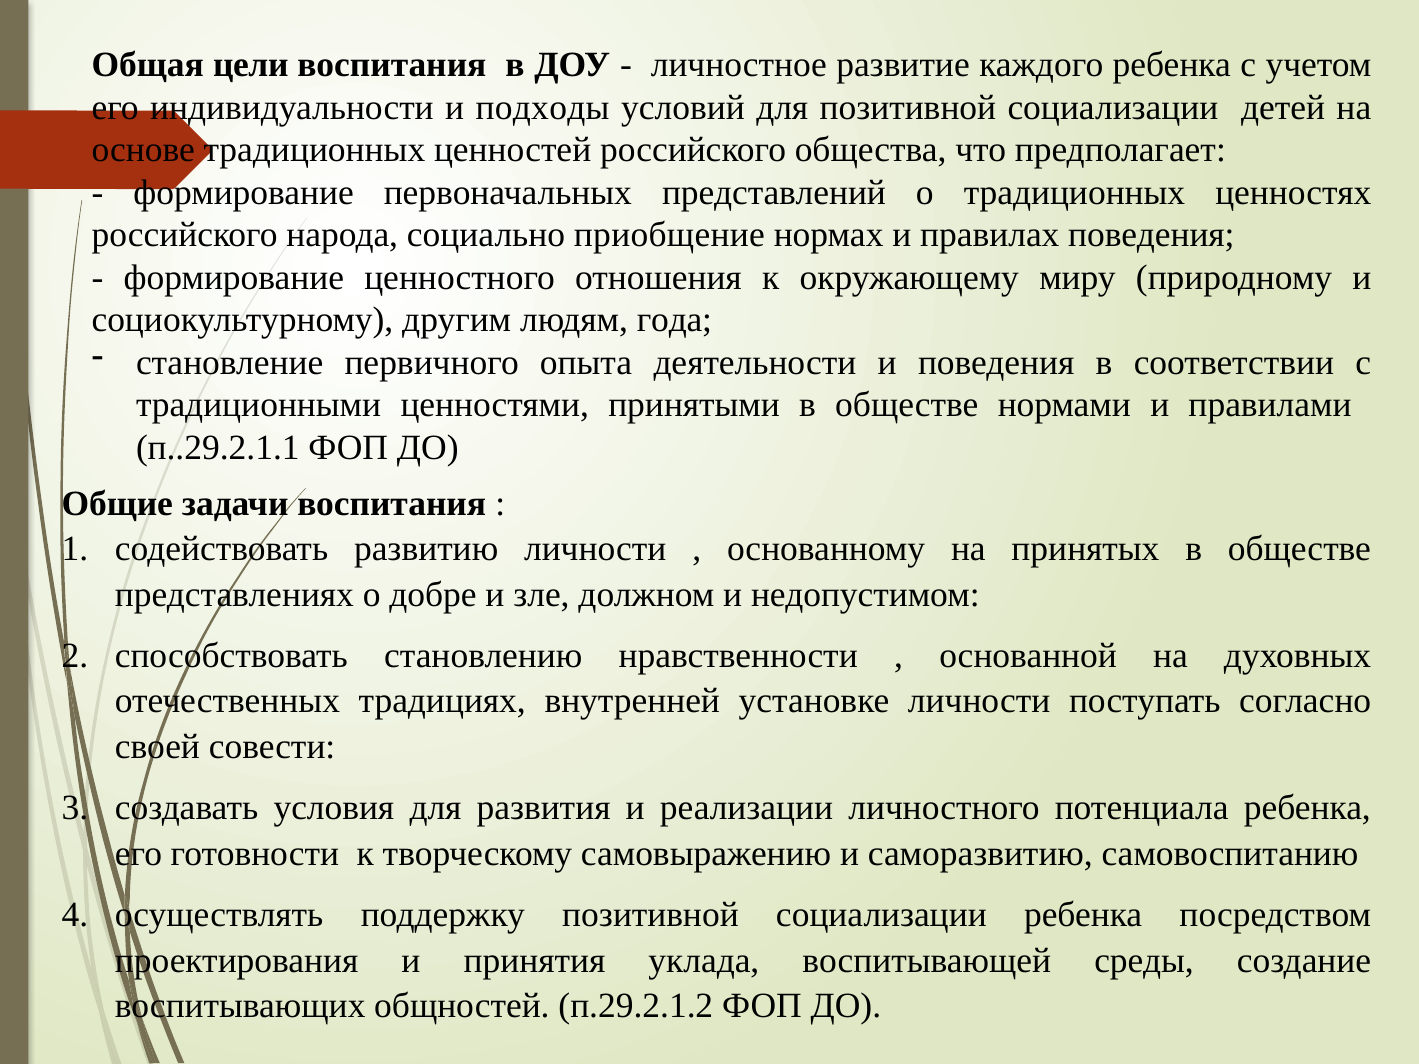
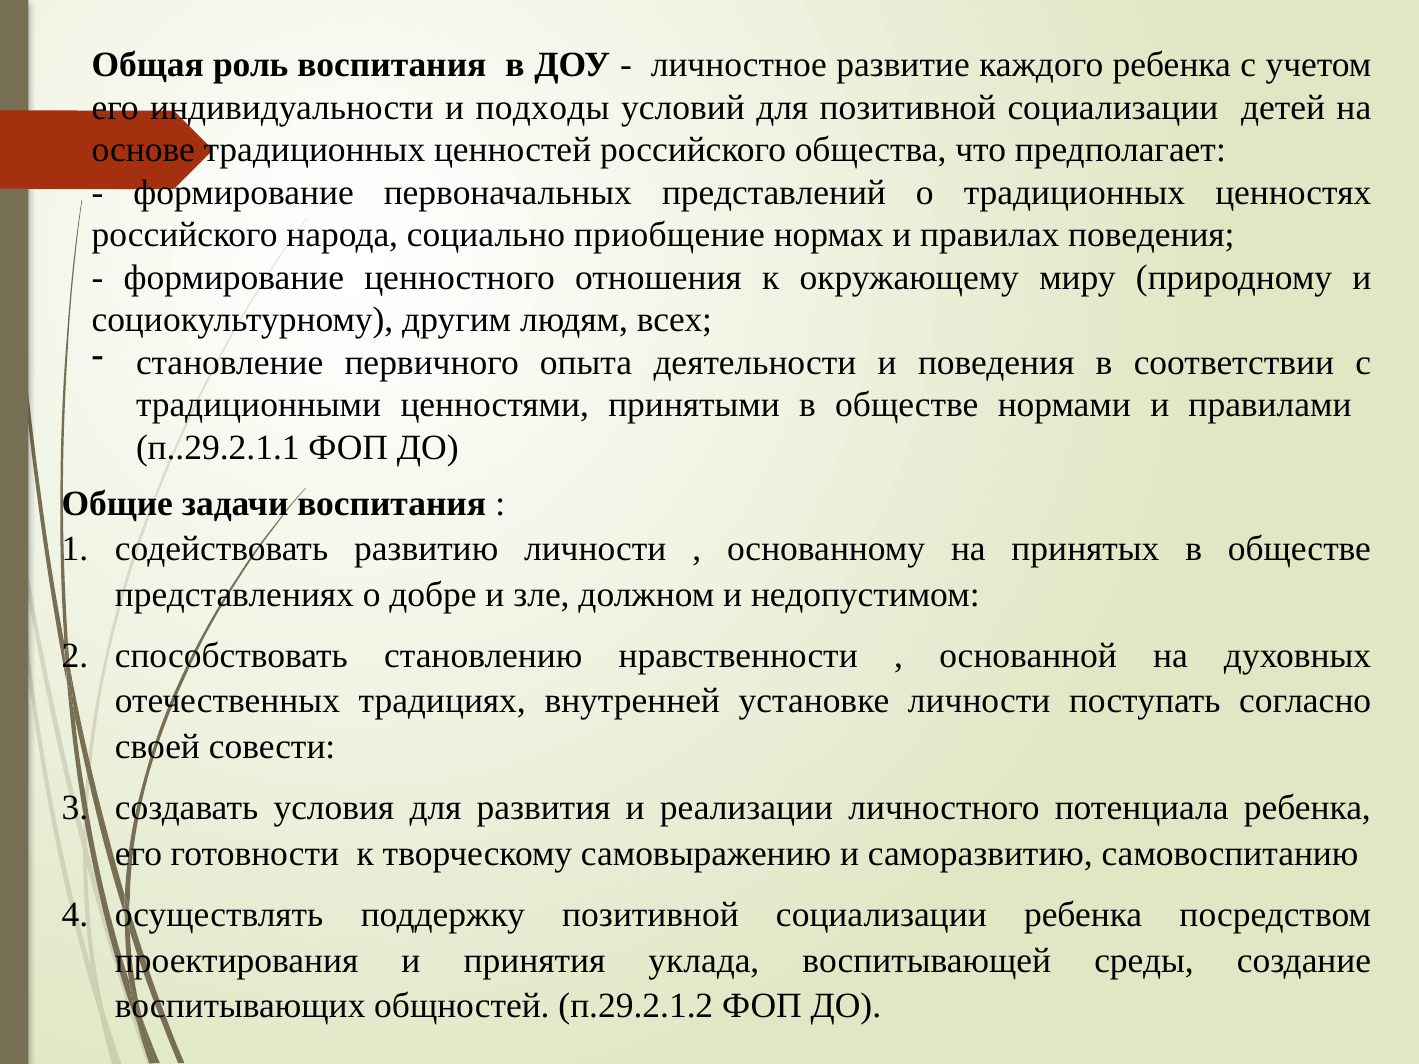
цели: цели -> роль (251, 65)
года: года -> всех (674, 320)
